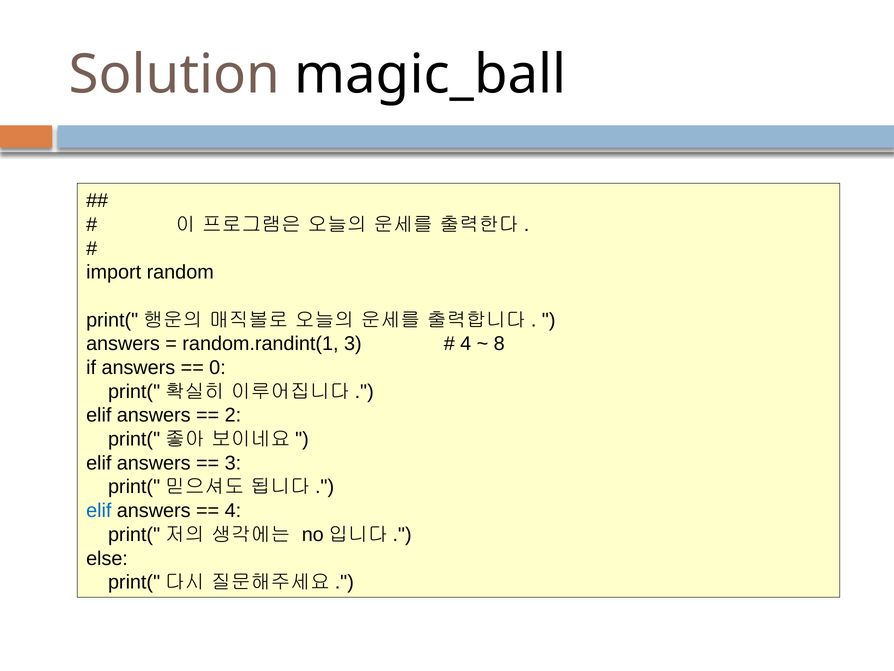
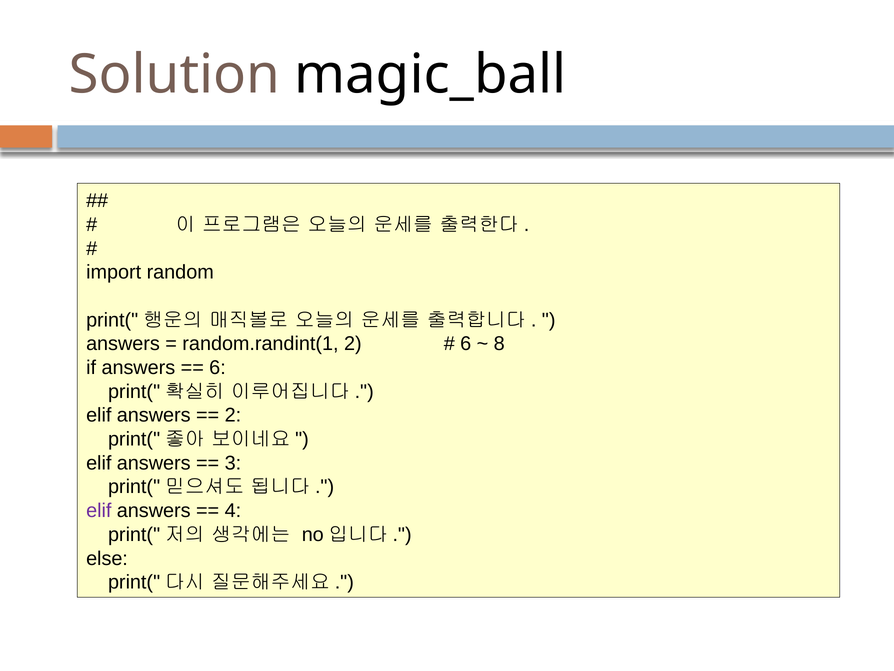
random.randint(1 3: 3 -> 2 (353, 344)
4: 4 -> 6 (466, 344)
0: 0 -> 6 (217, 367)
elif colour: blue -> purple (99, 510)
